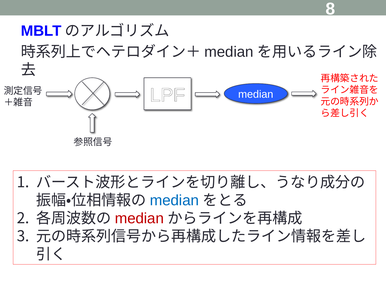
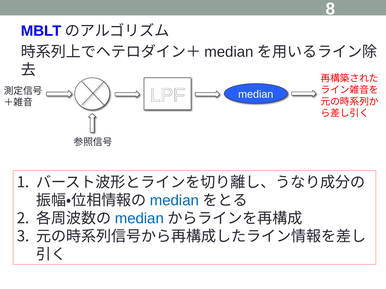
median colour: red -> blue (139, 219)
